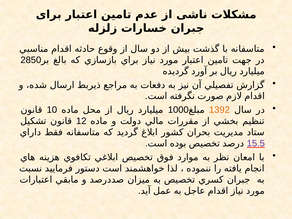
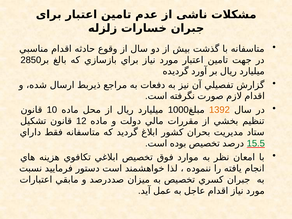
15.5 colour: purple -> green (256, 143)
